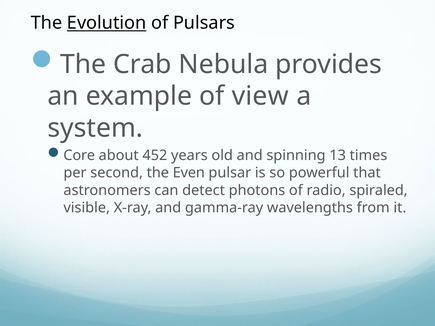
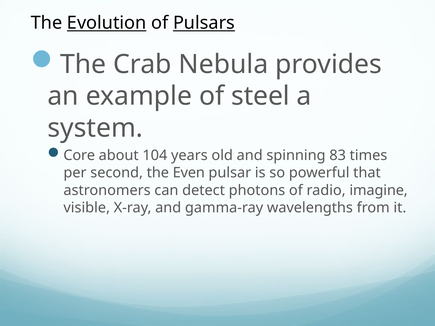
Pulsars underline: none -> present (204, 23)
view: view -> steel (260, 96)
452: 452 -> 104 (155, 156)
13: 13 -> 83 (338, 156)
spiraled: spiraled -> imagine (379, 190)
